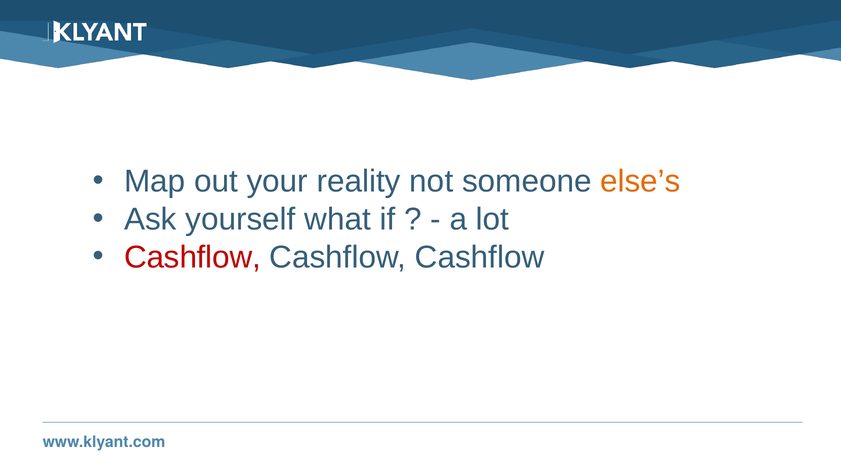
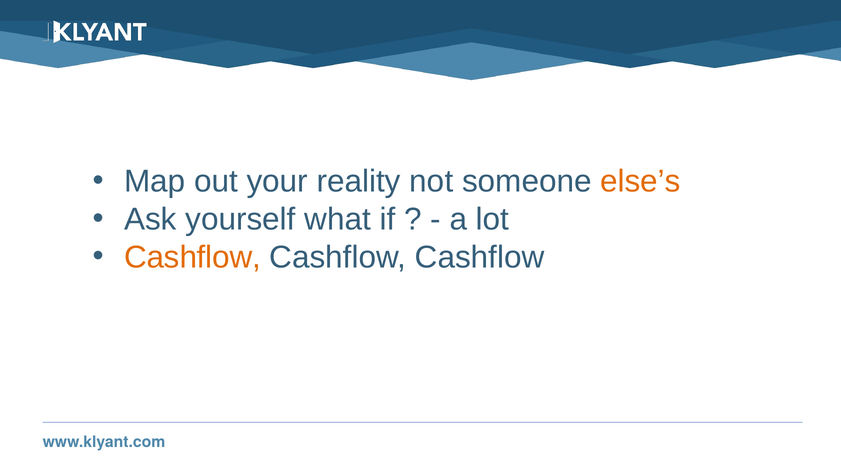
Cashflow colour: red -> orange (192, 257)
